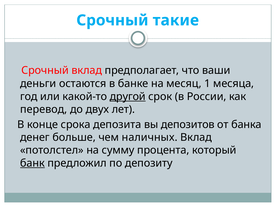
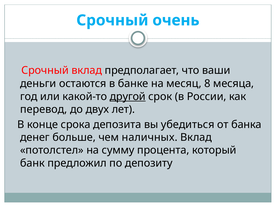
такие: такие -> очень (176, 20)
1: 1 -> 8 (207, 84)
депозитов: депозитов -> убедиться (188, 124)
банк underline: present -> none (32, 163)
